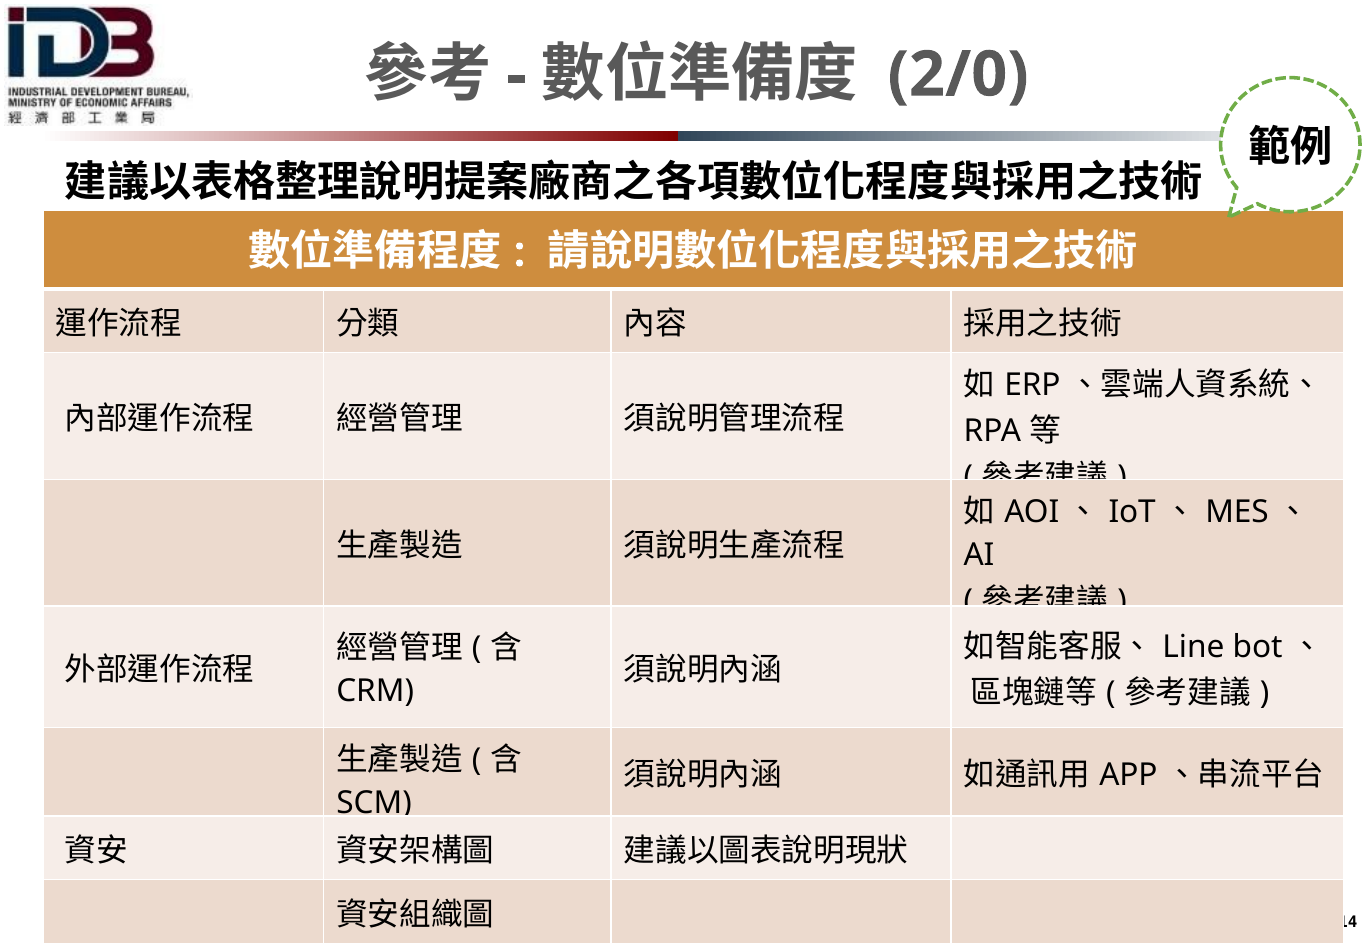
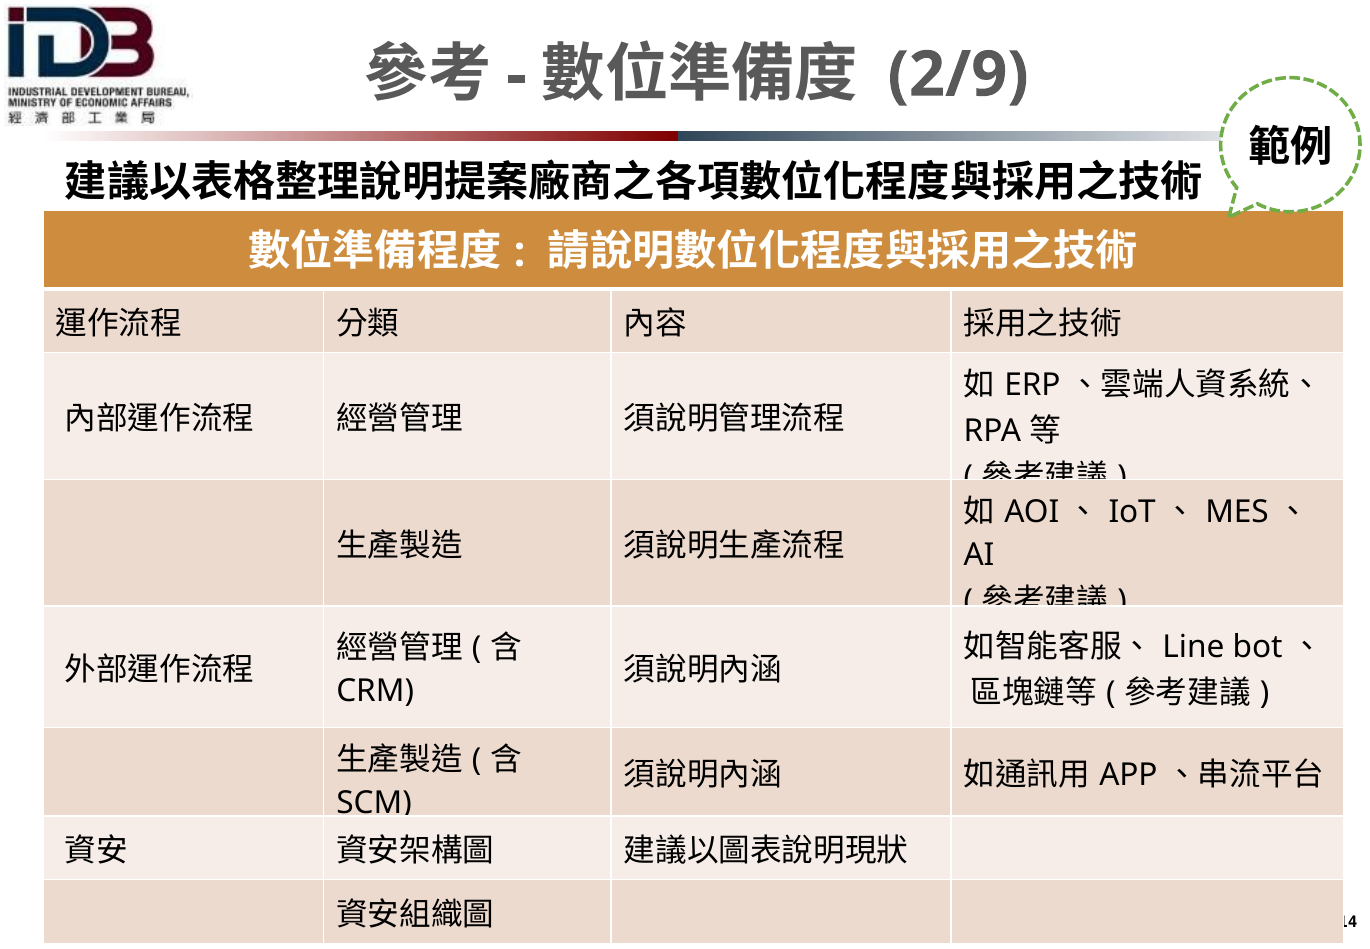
2/0: 2/0 -> 2/9 (958, 75)
